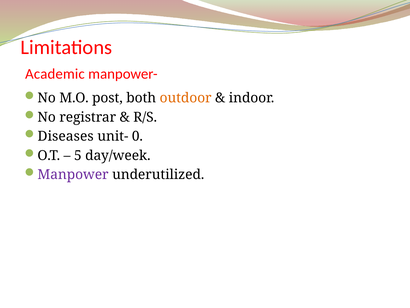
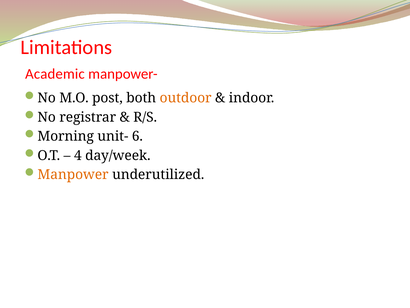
Diseases: Diseases -> Morning (66, 136)
0: 0 -> 6 (137, 136)
5: 5 -> 4 (78, 155)
Manpower colour: purple -> orange (73, 174)
